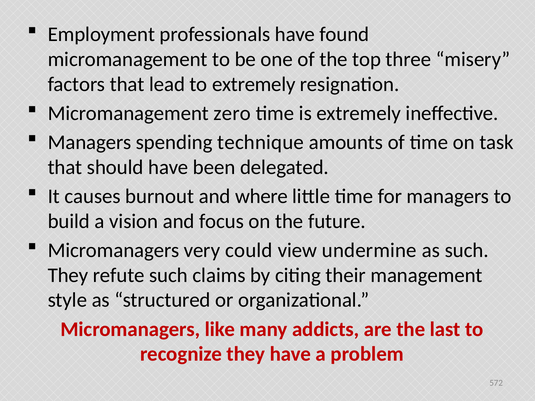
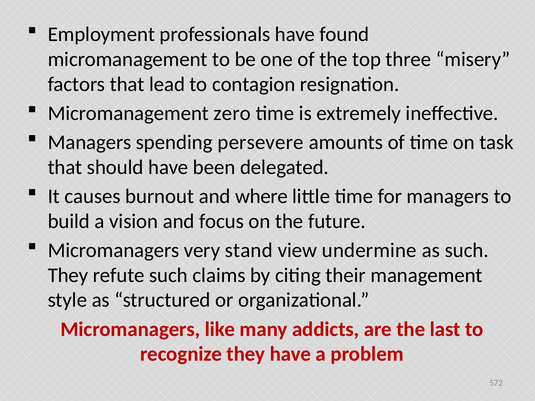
to extremely: extremely -> contagion (254, 84)
technique: technique -> persevere (261, 142)
could: could -> stand (249, 250)
